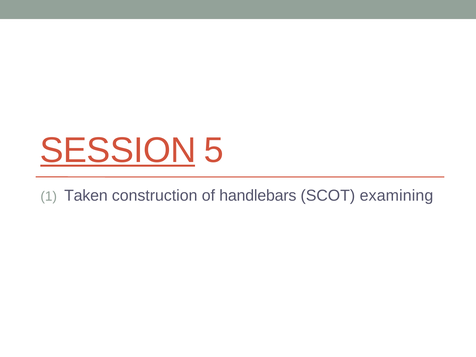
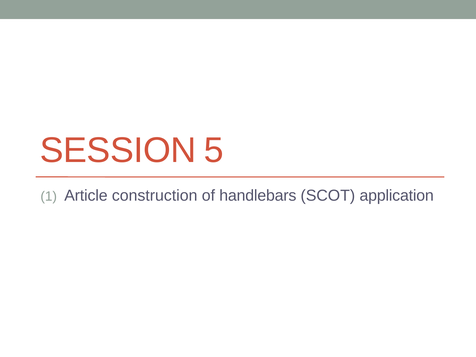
SESSION underline: present -> none (118, 150)
Taken: Taken -> Article (86, 195)
examining: examining -> application (397, 195)
